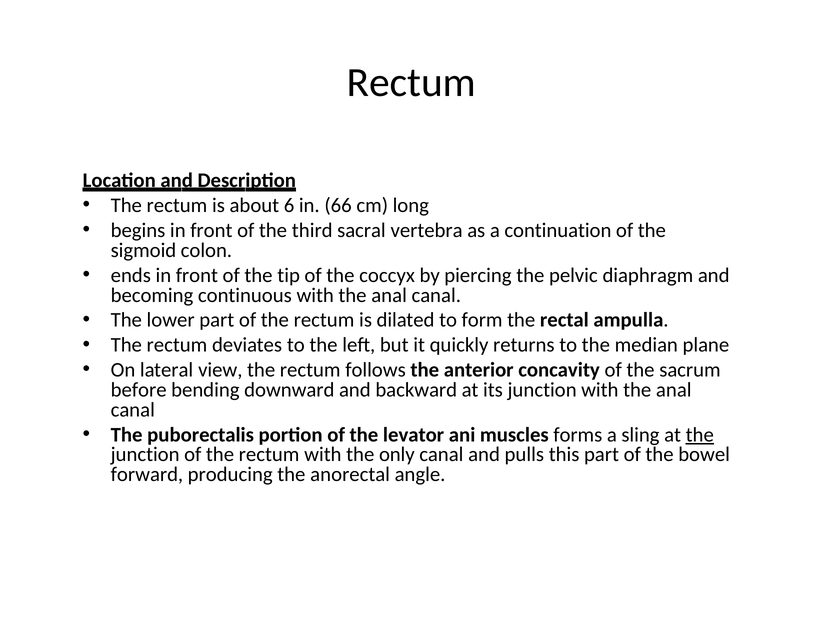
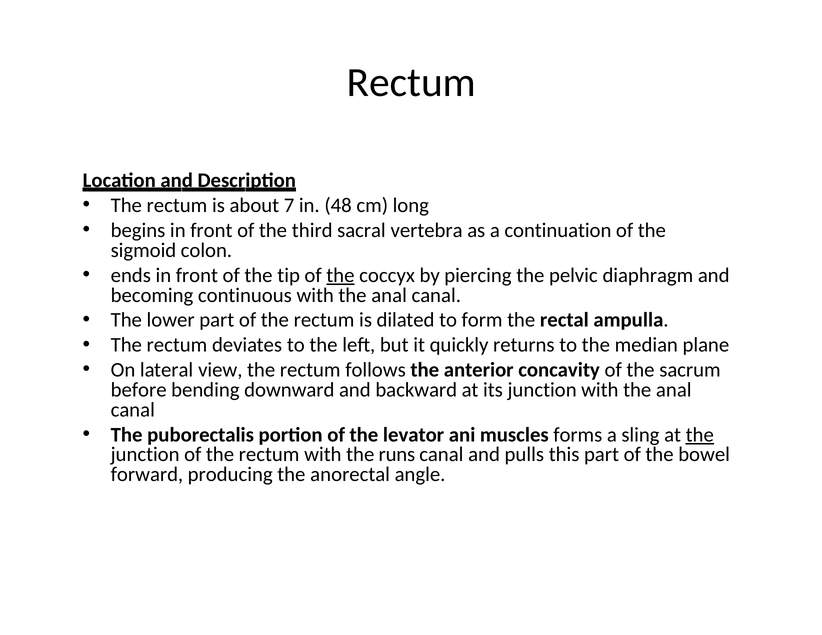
6: 6 -> 7 (289, 205)
66: 66 -> 48 (338, 205)
the underline: none -> present (340, 275)
only: only -> runs (397, 455)
